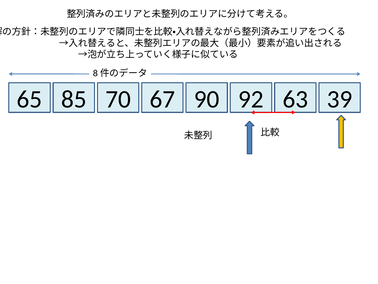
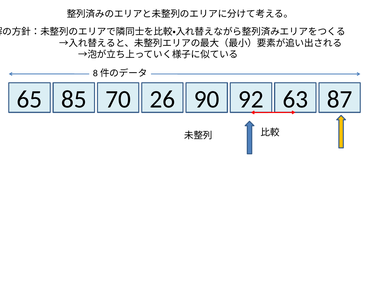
67: 67 -> 26 (162, 99)
39: 39 -> 87 (340, 99)
